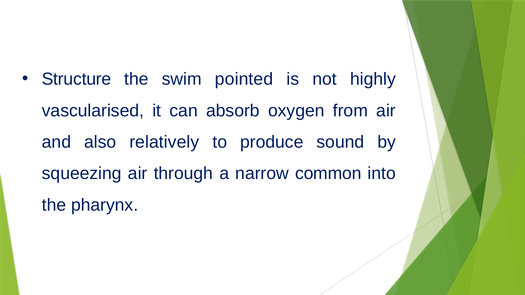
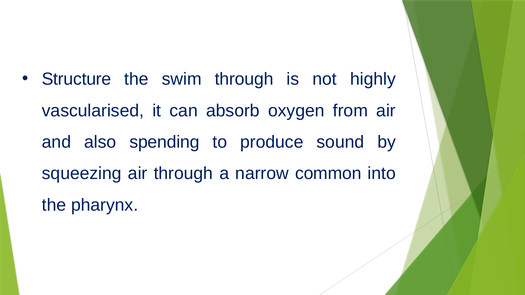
swim pointed: pointed -> through (244, 79)
relatively: relatively -> spending (164, 142)
